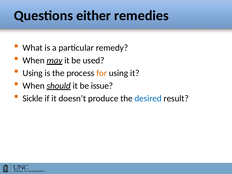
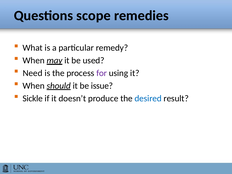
either: either -> scope (94, 15)
Using: Using -> Need (33, 73)
for colour: orange -> purple (102, 73)
